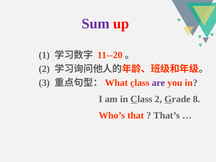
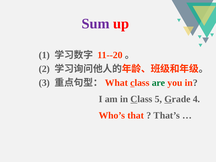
are colour: purple -> green (158, 83)
Class 2: 2 -> 5 (158, 99)
8: 8 -> 4 (196, 99)
